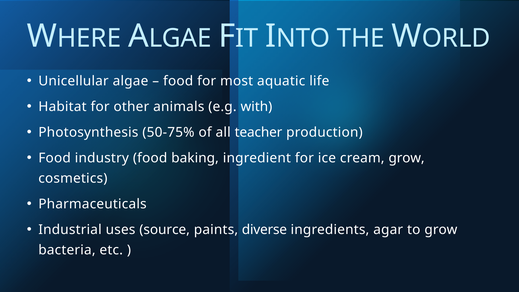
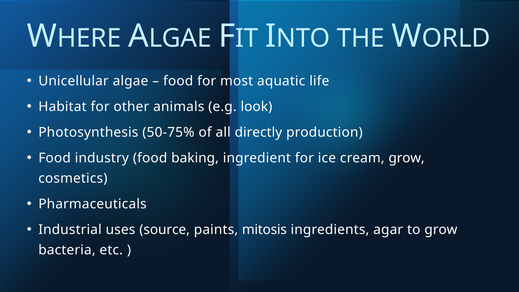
with: with -> look (256, 107)
teacher: teacher -> directly (258, 132)
diverse: diverse -> mitosis (264, 230)
